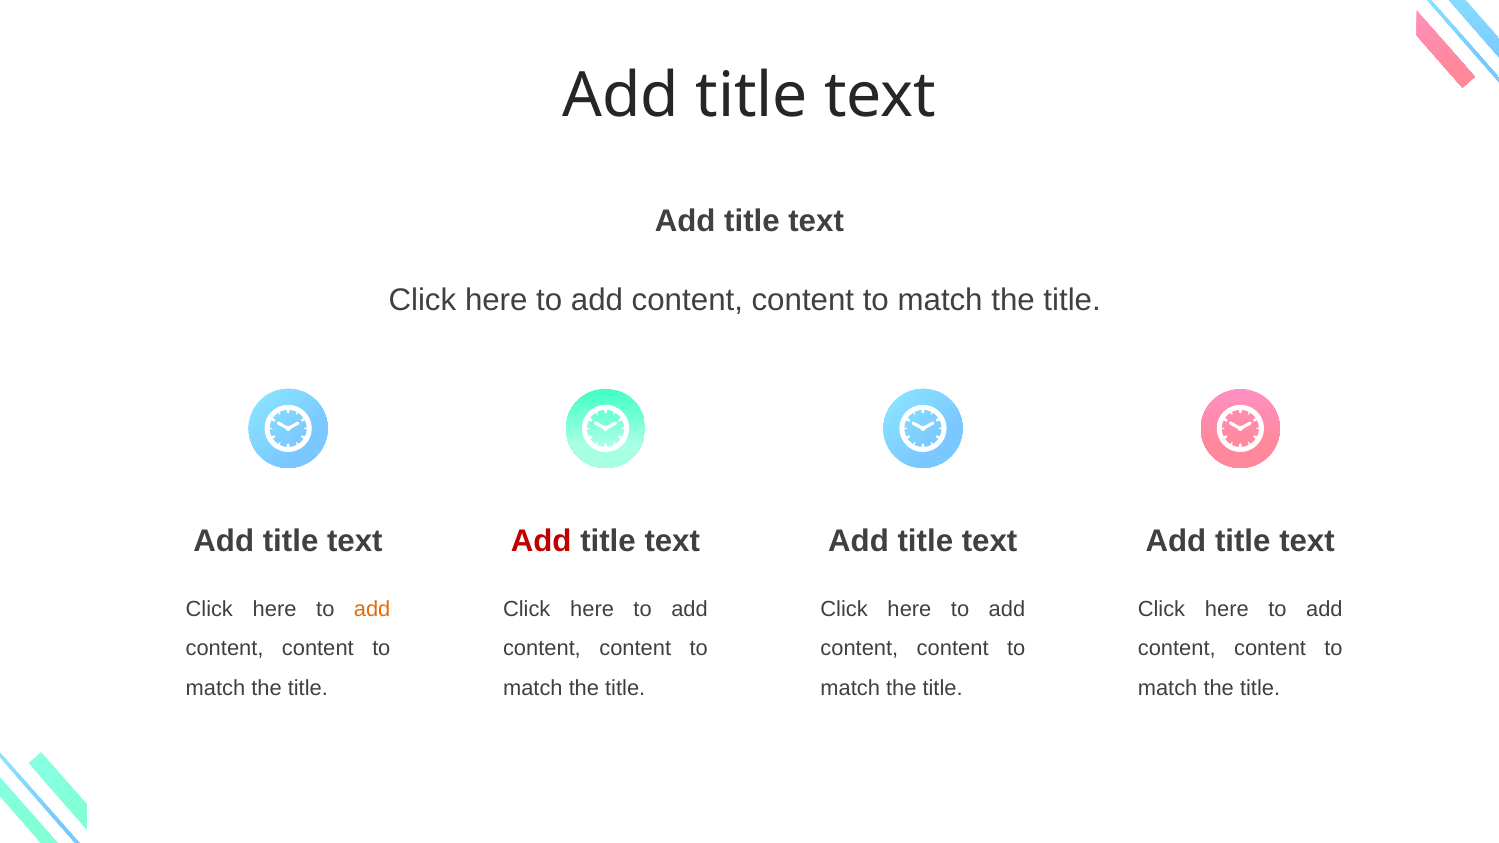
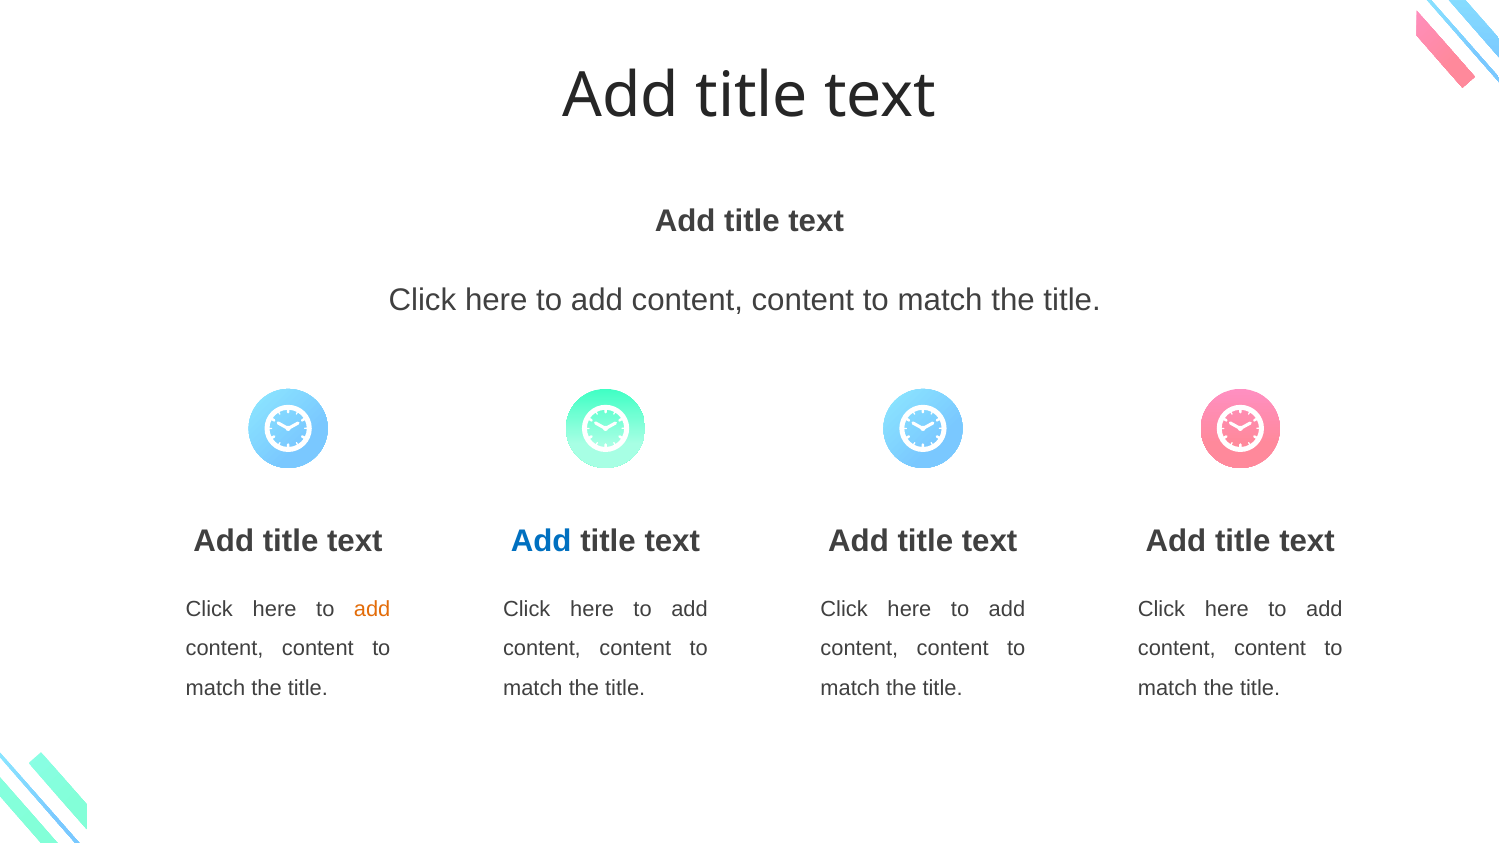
Add colour: red -> blue (541, 542)
